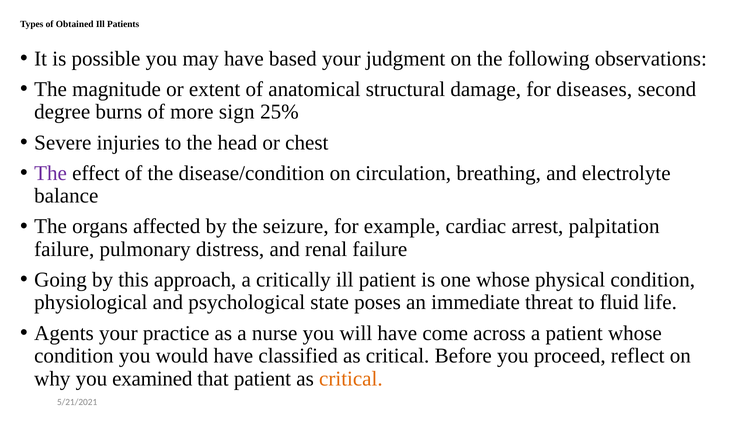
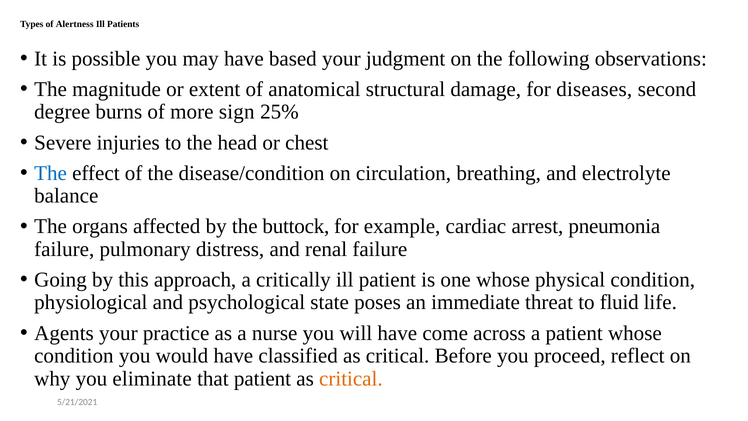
Obtained: Obtained -> Alertness (75, 24)
The colour: purple -> blue (51, 173)
seizure: seizure -> buttock (296, 226)
palpitation: palpitation -> pneumonia (614, 226)
examined: examined -> eliminate (152, 378)
